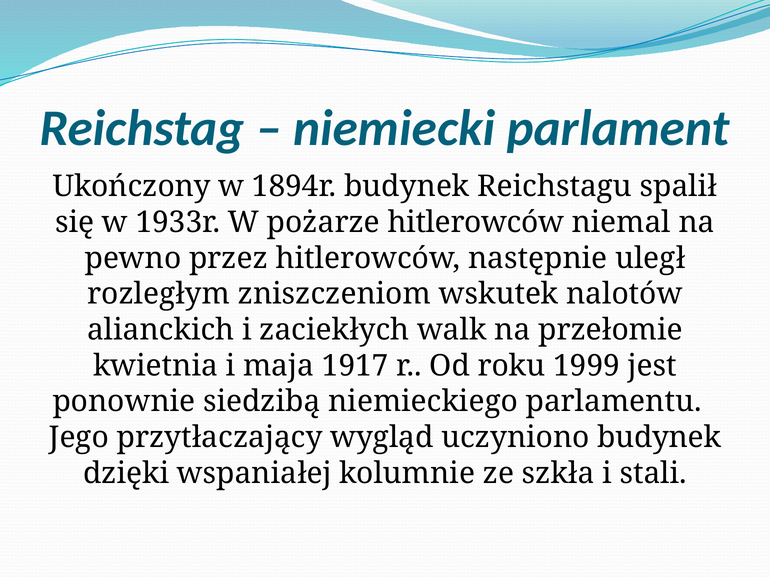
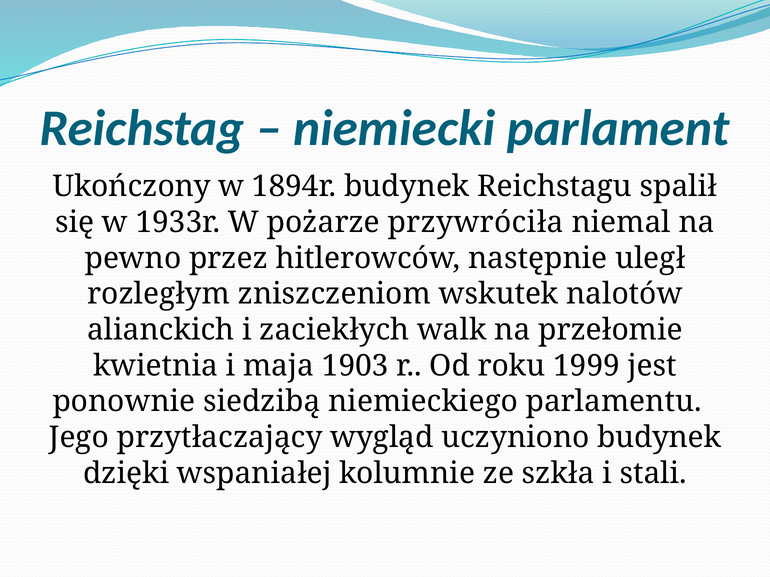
pożarze hitlerowców: hitlerowców -> przywróciła (476, 223)
1917: 1917 -> 1903 (355, 366)
